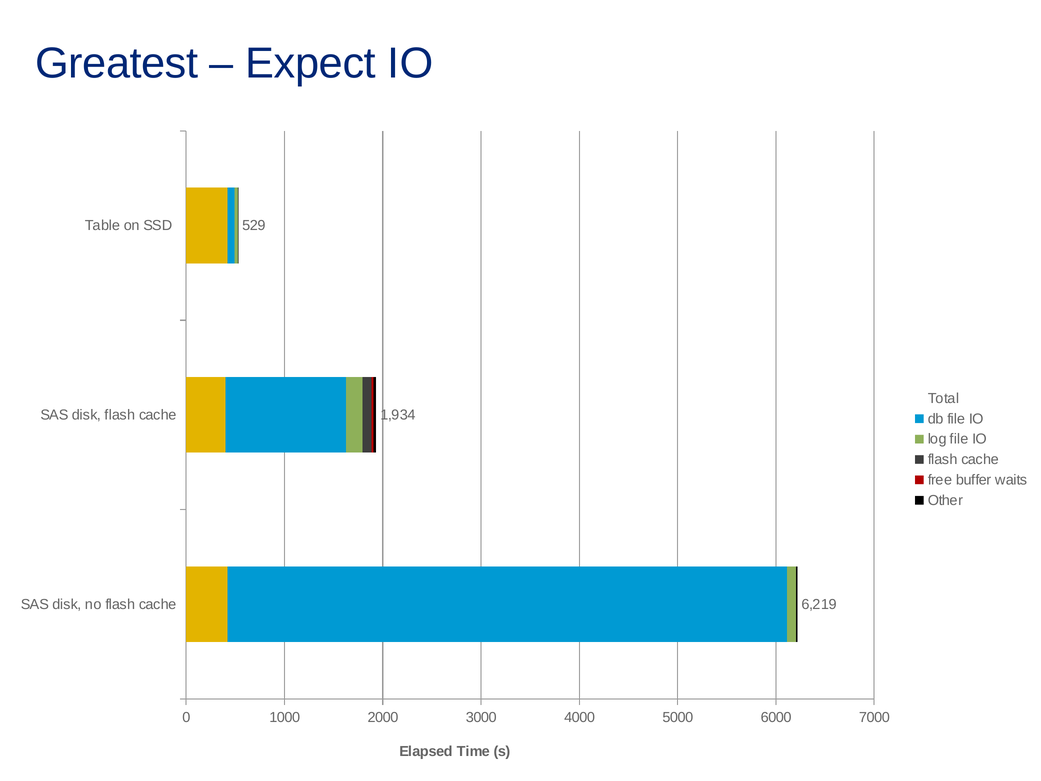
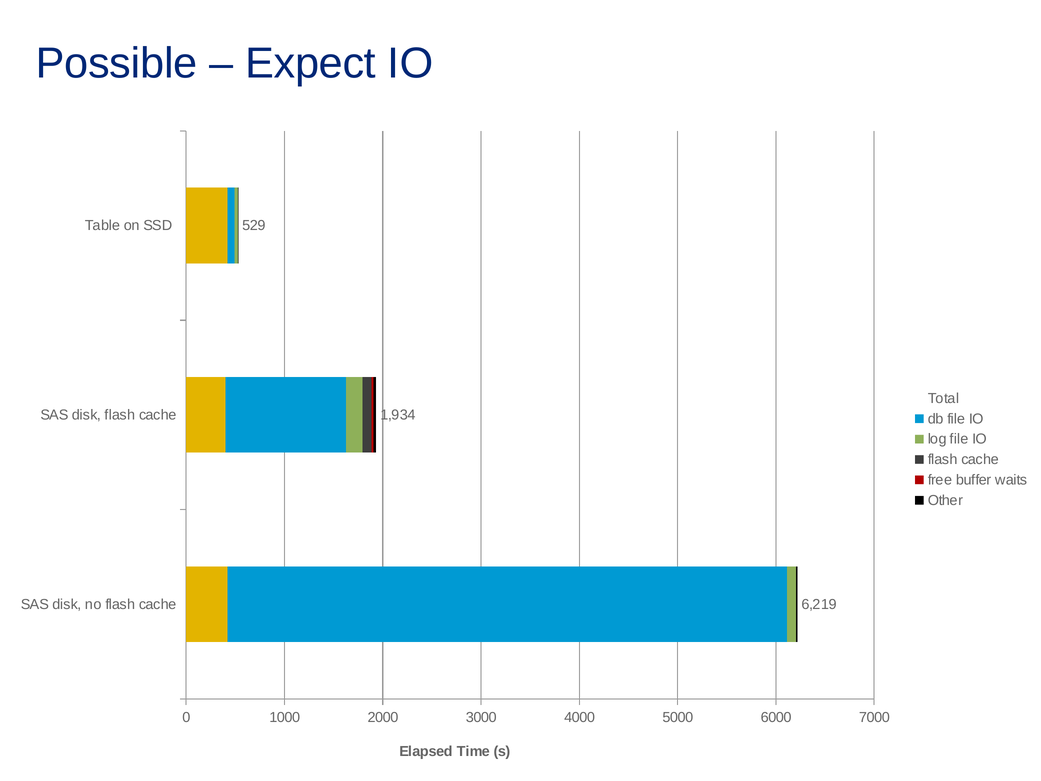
Greatest: Greatest -> Possible (117, 64)
